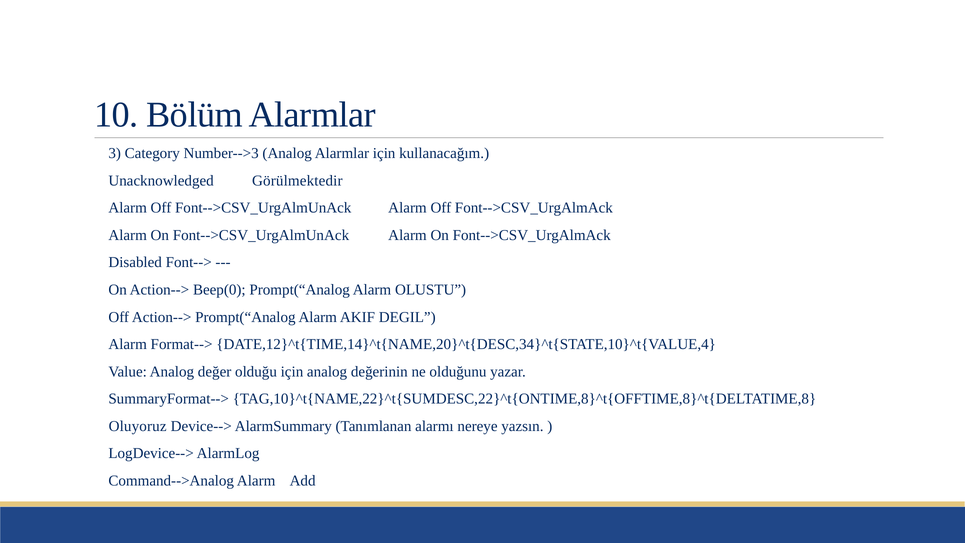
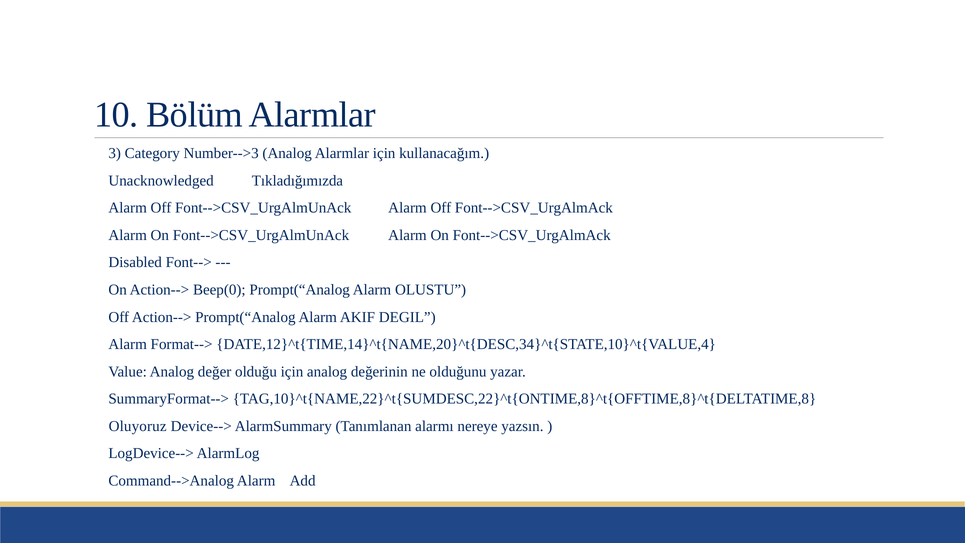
Görülmektedir: Görülmektedir -> Tıkladığımızda (297, 181)
